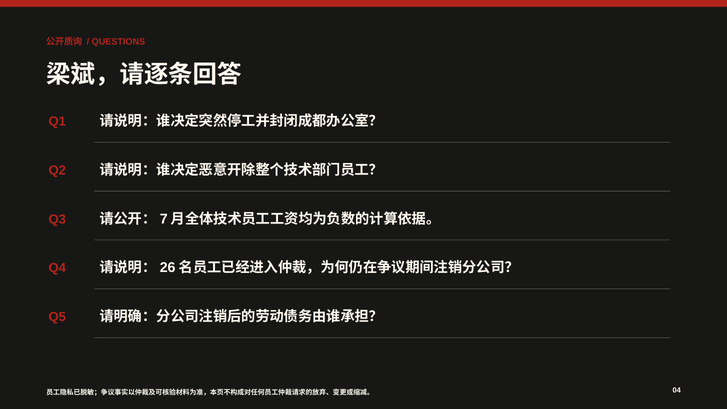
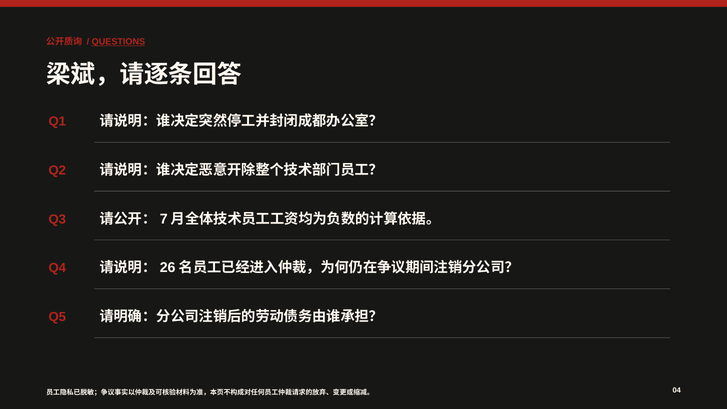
QUESTIONS underline: none -> present (118, 42)
